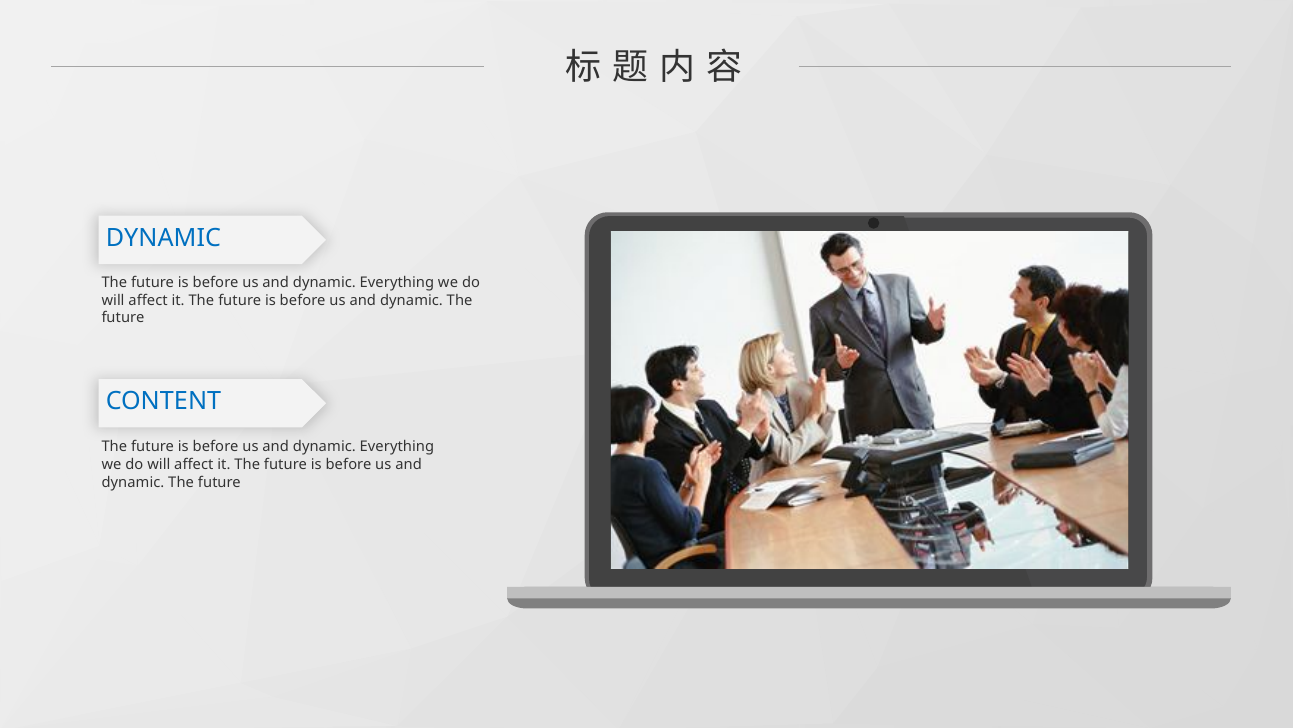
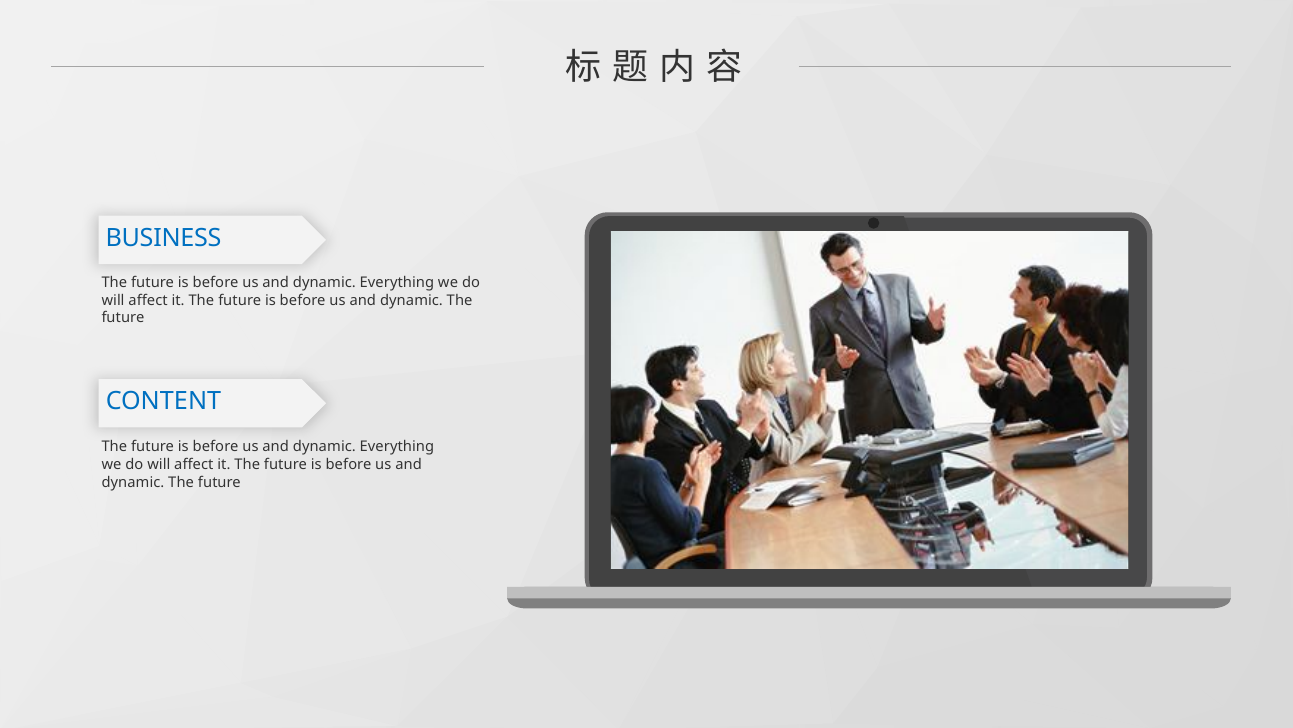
DYNAMIC: DYNAMIC -> BUSINESS (164, 238)
